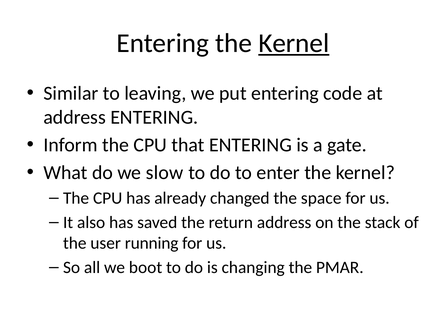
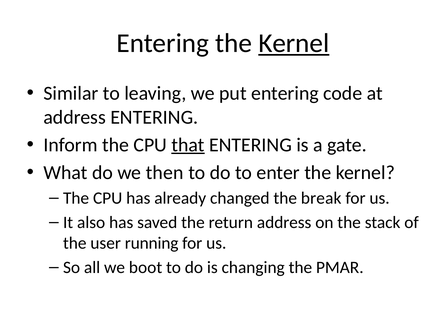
that underline: none -> present (188, 145)
slow: slow -> then (165, 173)
space: space -> break (321, 198)
